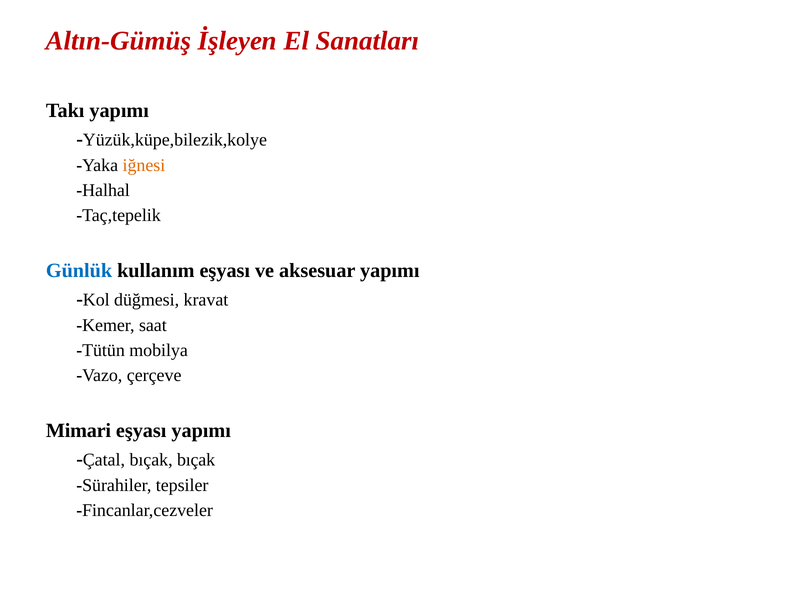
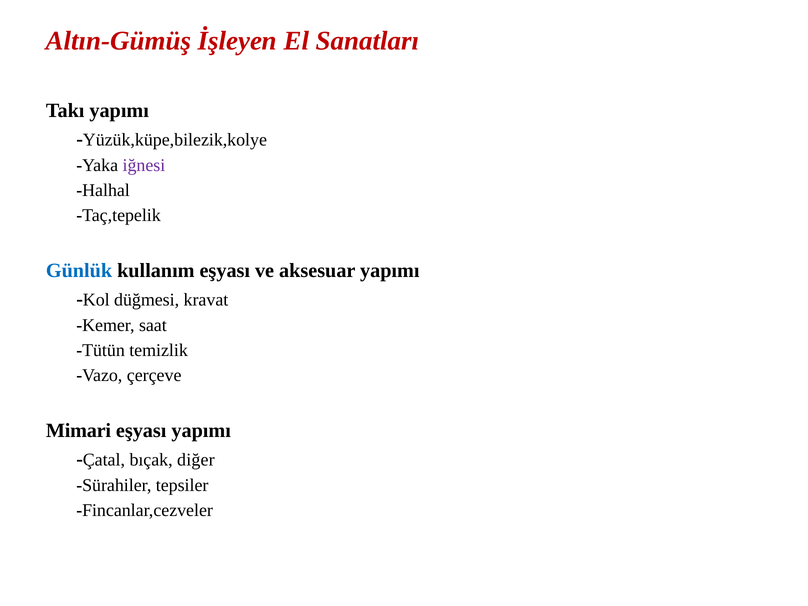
iğnesi colour: orange -> purple (144, 165)
mobilya: mobilya -> temizlik (159, 350)
bıçak bıçak: bıçak -> diğer (196, 460)
